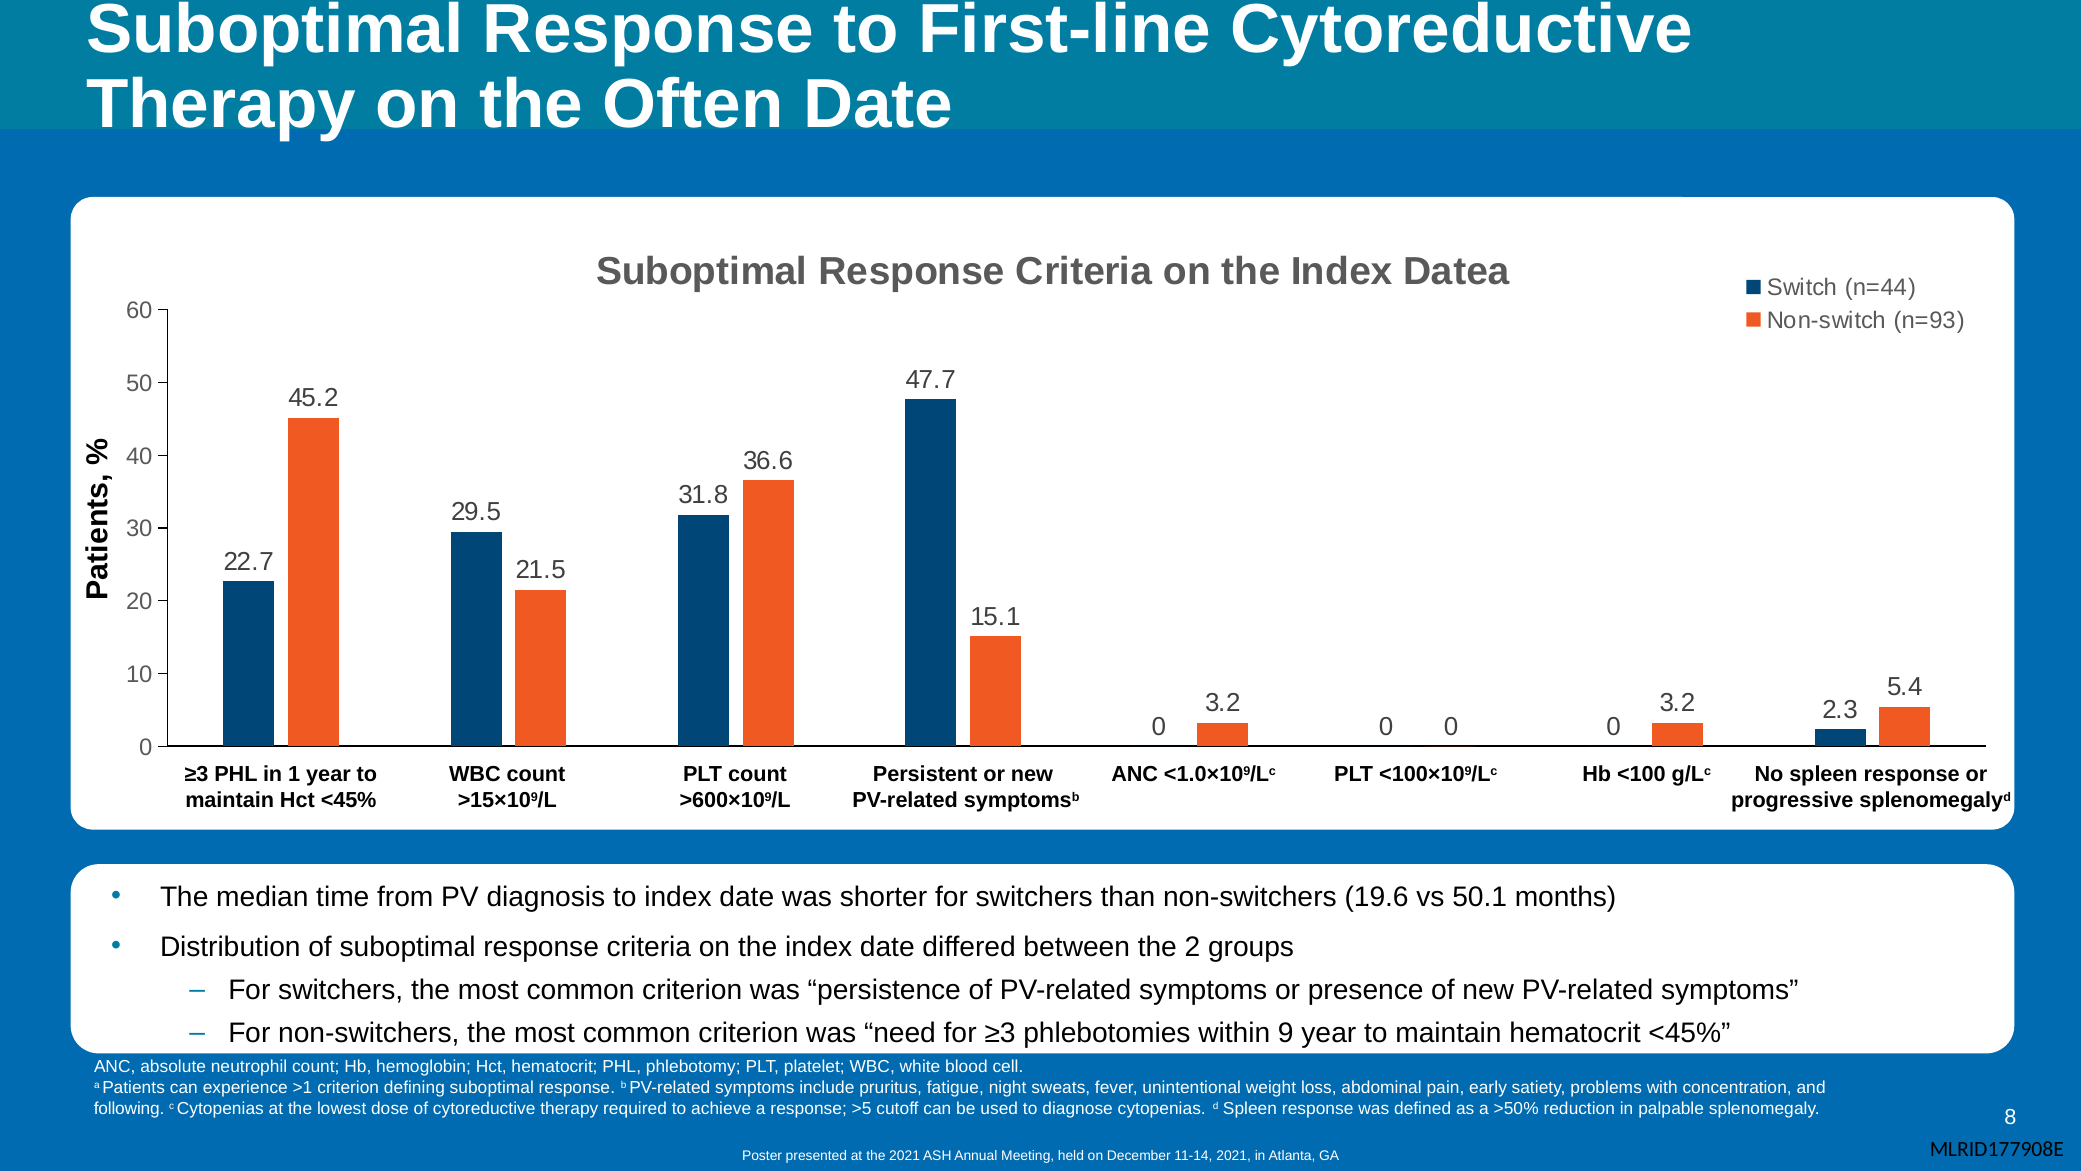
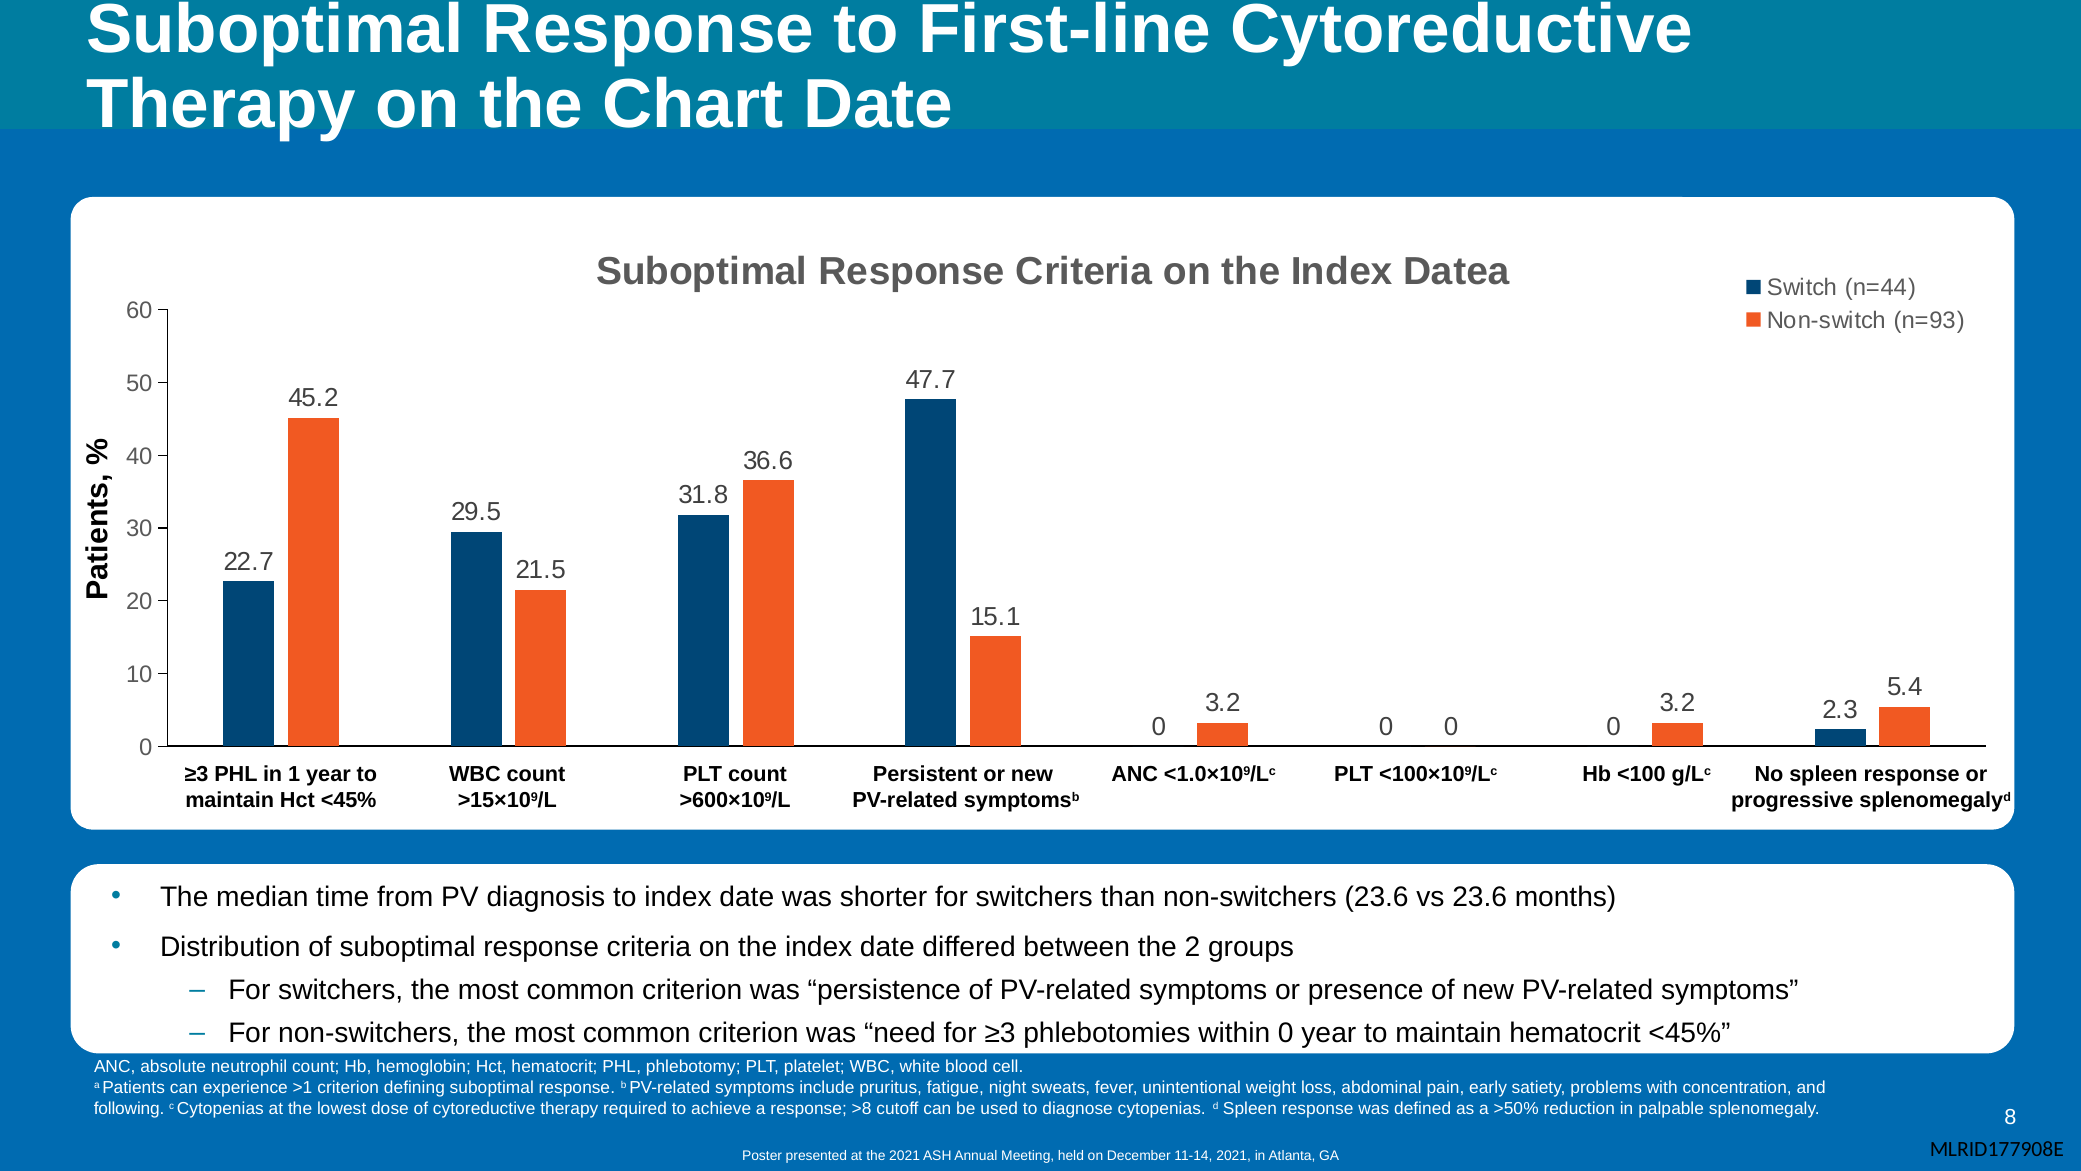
Often: Often -> Chart (693, 104)
non-switchers 19.6: 19.6 -> 23.6 (1377, 896)
vs 50.1: 50.1 -> 23.6 (1480, 896)
within 9: 9 -> 0 (1286, 1033)
>5: >5 -> >8 (862, 1108)
